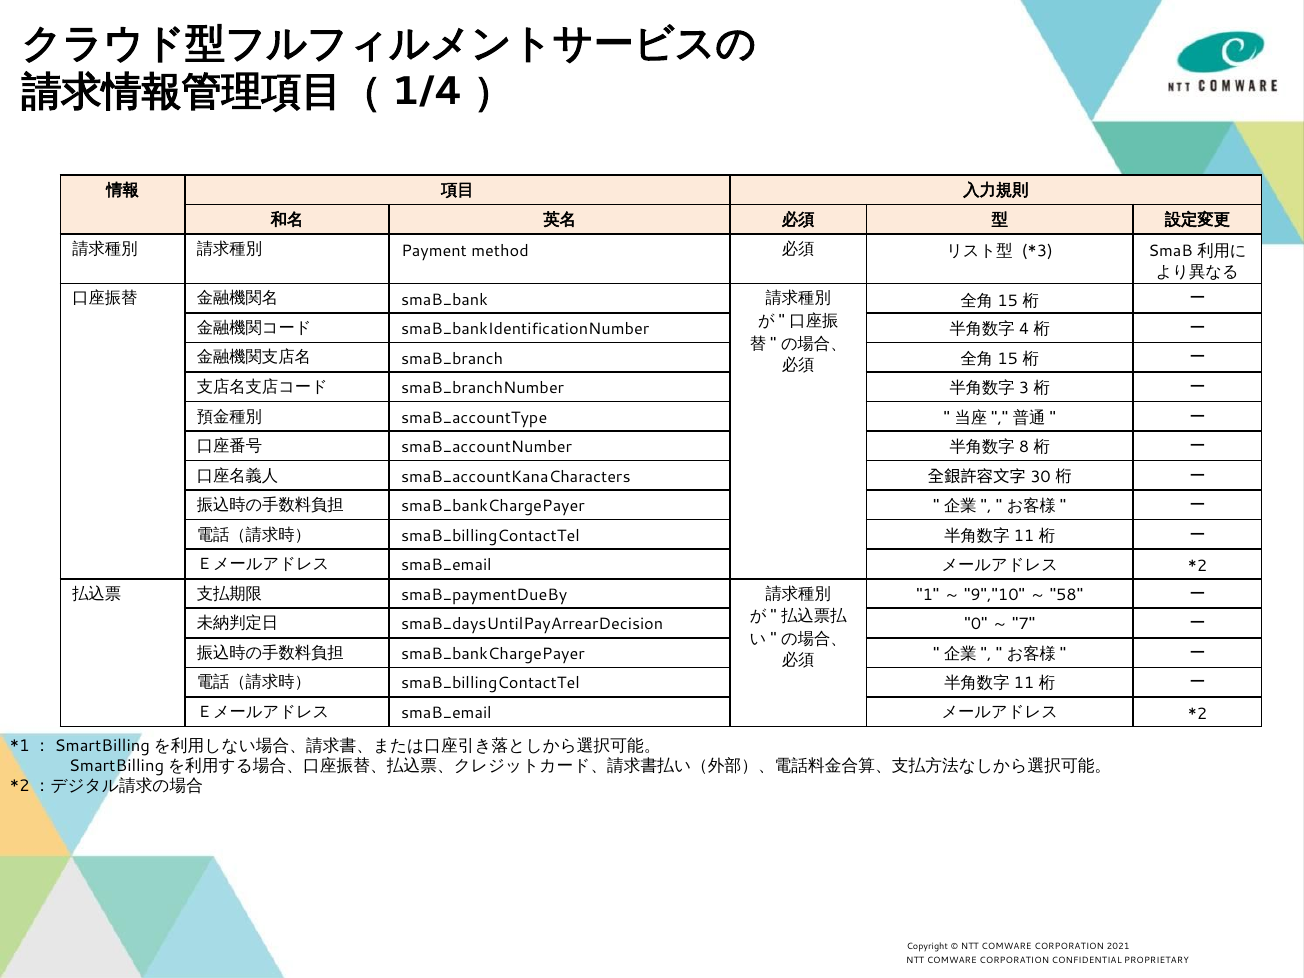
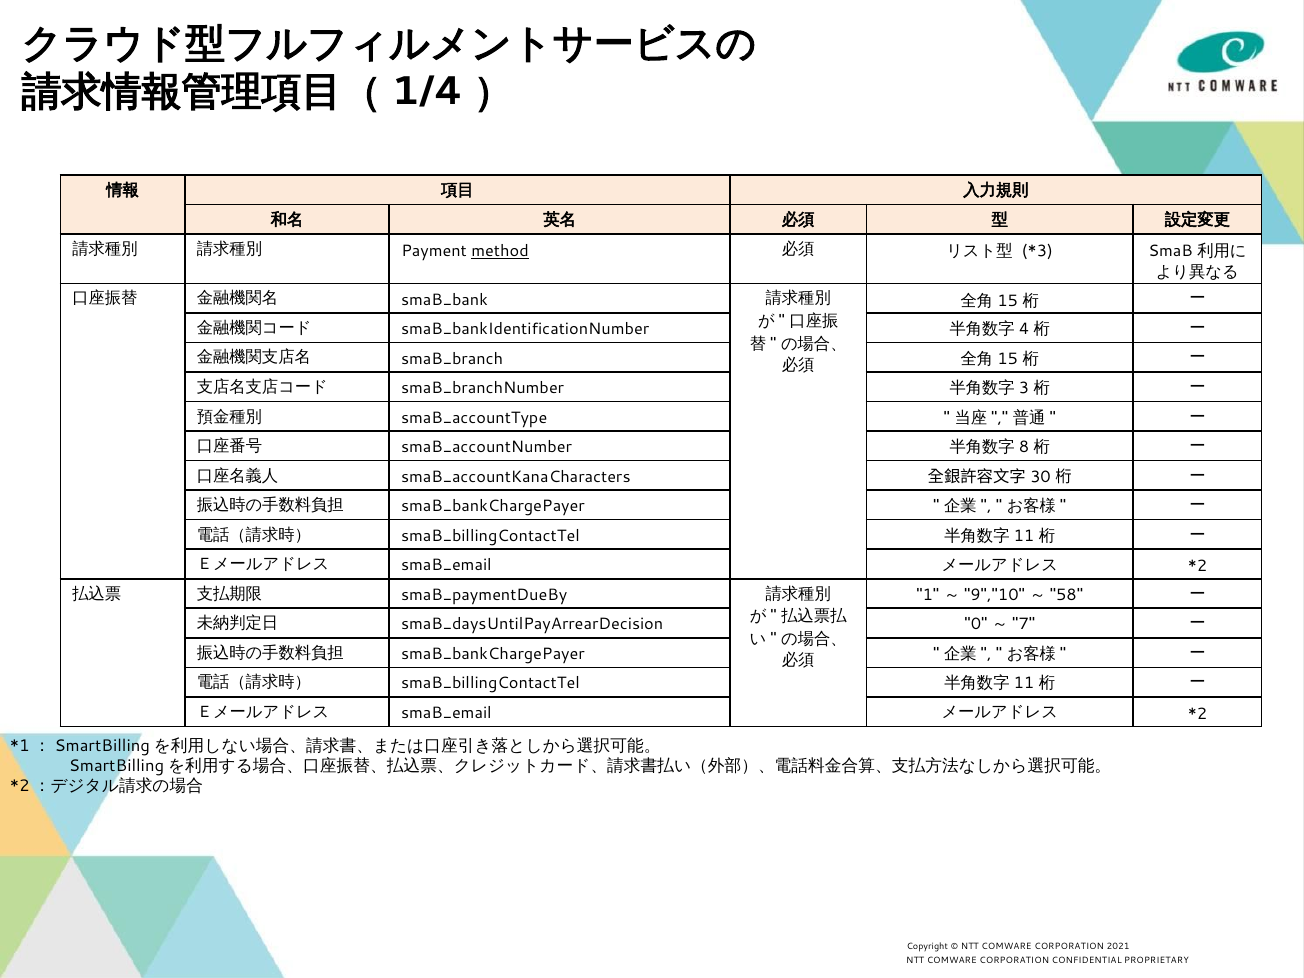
method underline: none -> present (500, 251)
